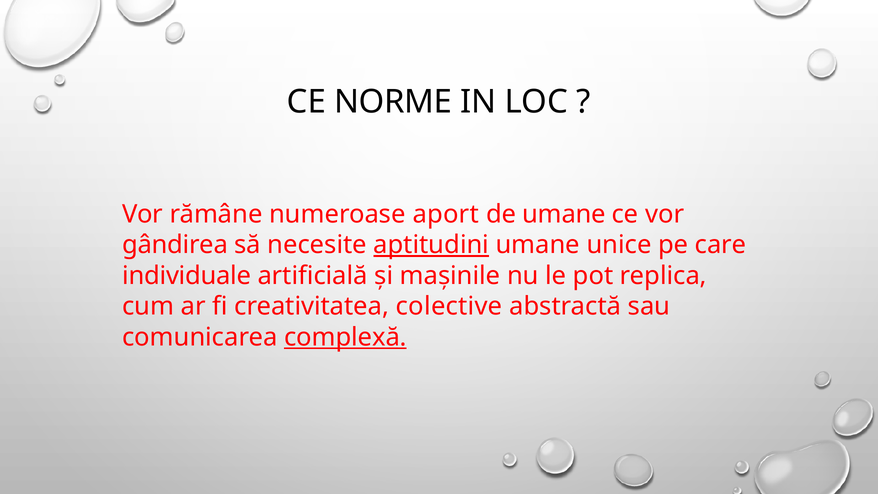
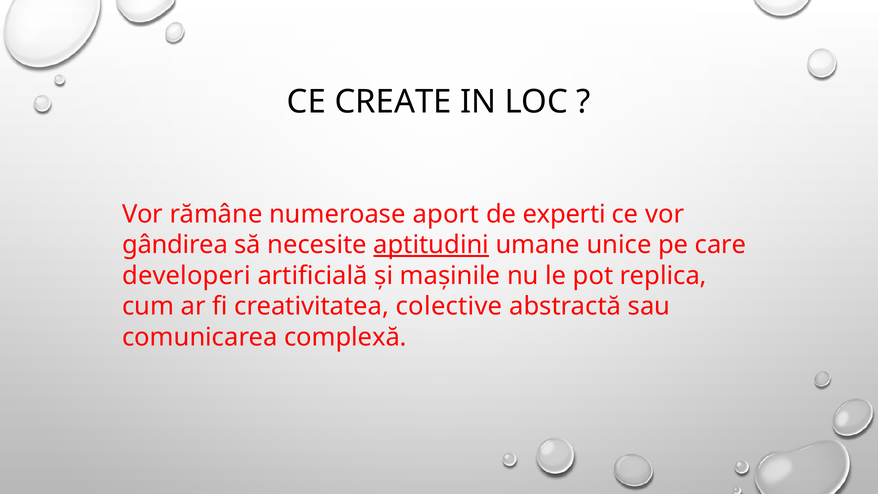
NORME: NORME -> CREATE (393, 102)
de umane: umane -> experti (564, 214)
individuale: individuale -> developeri (186, 276)
complexă underline: present -> none (345, 337)
